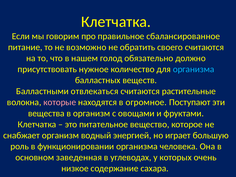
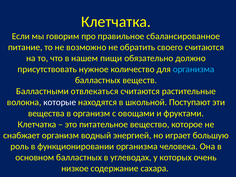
голод: голод -> пищи (111, 58)
которые colour: pink -> white (60, 102)
огромное: огромное -> школьной (146, 102)
основном заведенная: заведенная -> балластных (79, 157)
